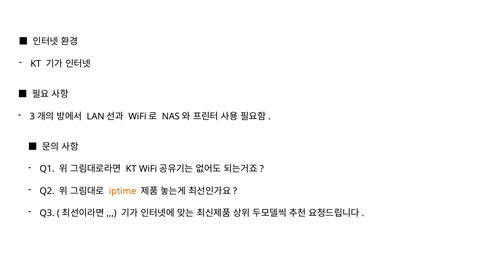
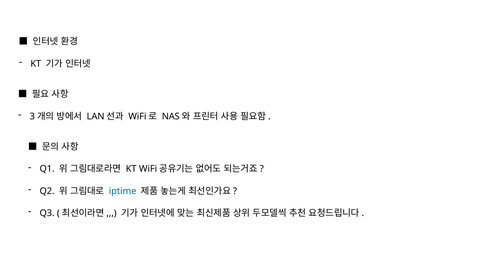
iptime colour: orange -> blue (123, 191)
